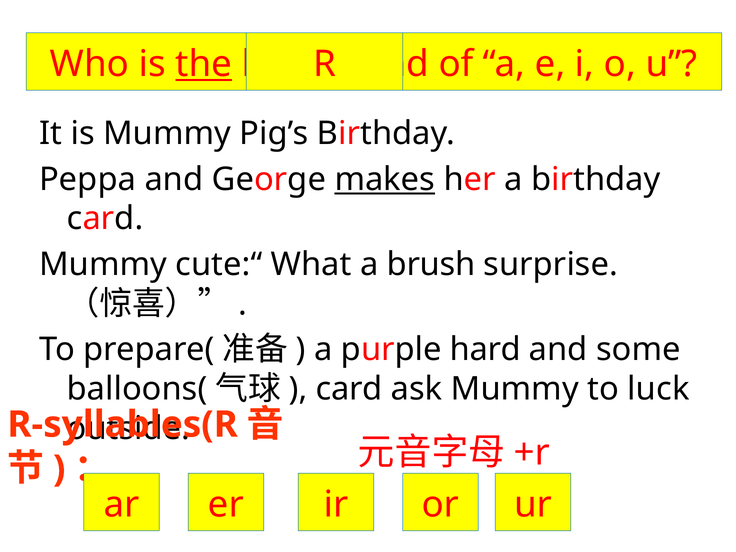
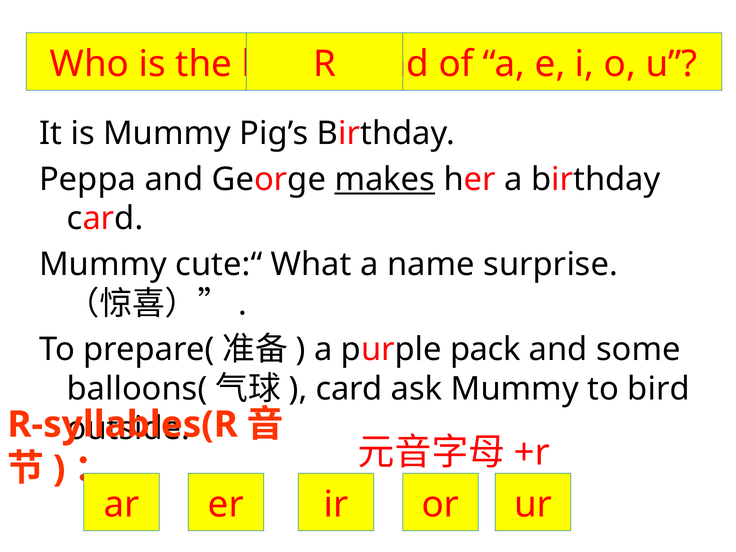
the underline: present -> none (204, 64)
brush: brush -> name (431, 265)
hard: hard -> pack (485, 350)
luck: luck -> bird (659, 389)
